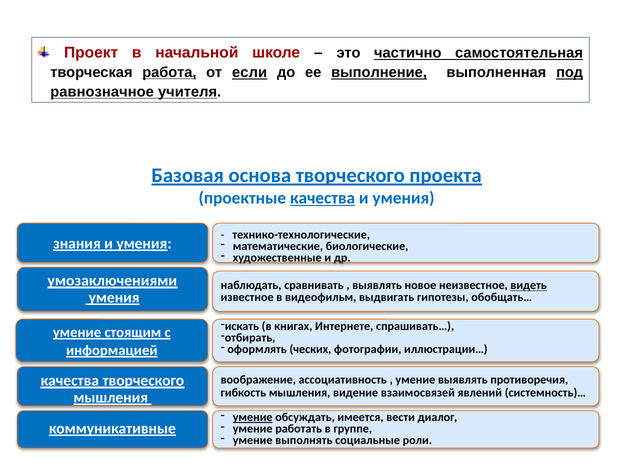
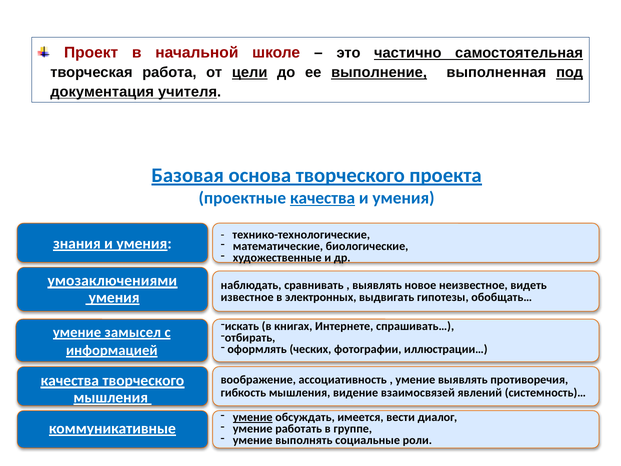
работа underline: present -> none (169, 72)
если: если -> цели (250, 72)
равнозначное: равнозначное -> документация (102, 92)
видеть underline: present -> none (529, 285)
видеофильм: видеофильм -> электронных (321, 297)
стоящим: стоящим -> замысел (133, 332)
